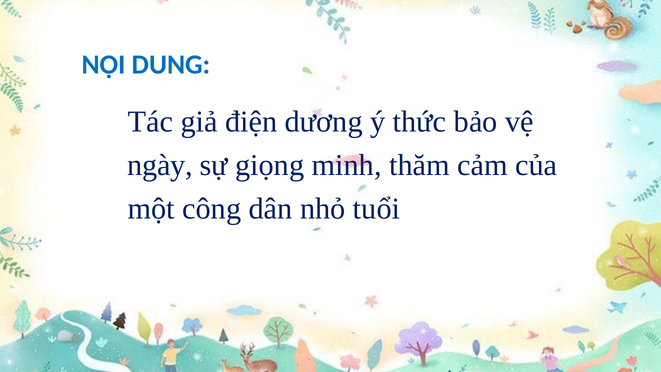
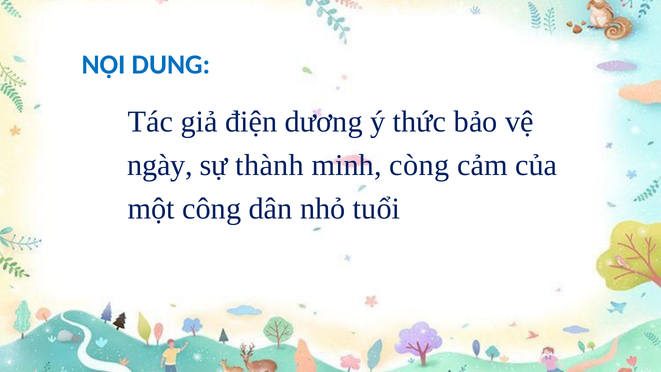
giọng: giọng -> thành (270, 165)
thăm: thăm -> còng (419, 165)
